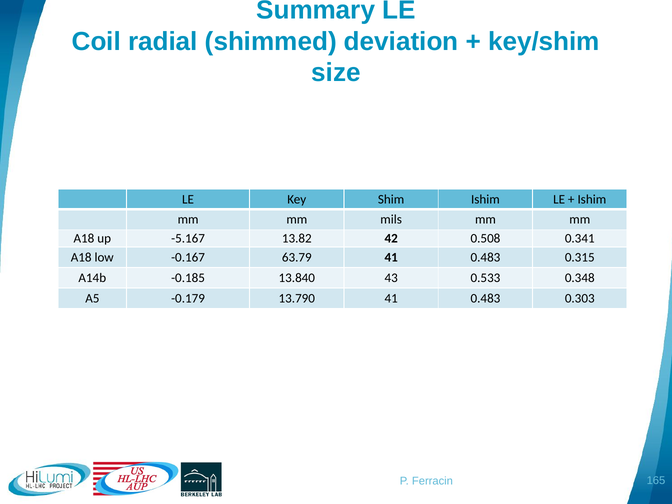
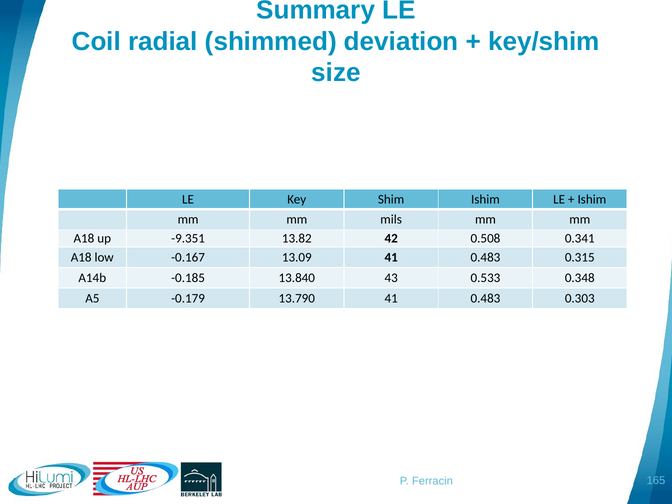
-5.167: -5.167 -> -9.351 (188, 239)
63.79: 63.79 -> 13.09 (297, 258)
